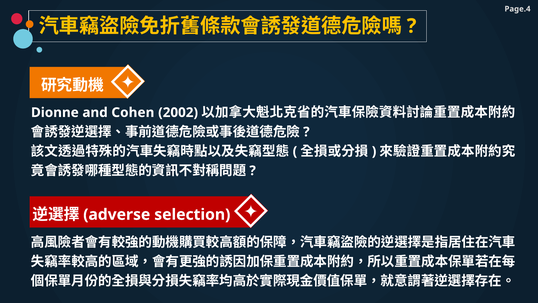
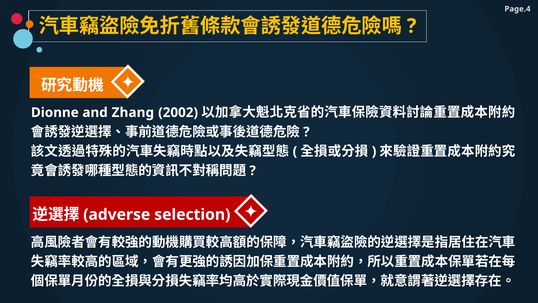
Cohen: Cohen -> Zhang (133, 112)
